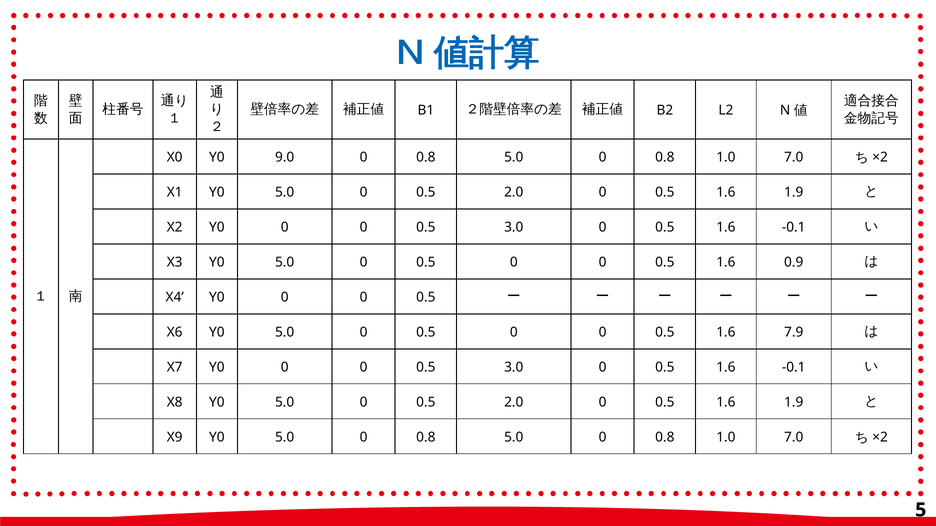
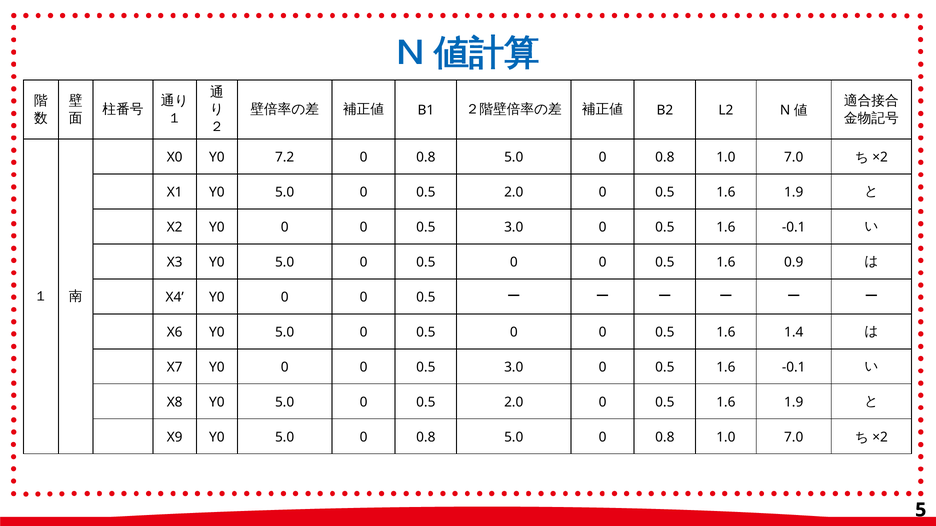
9.0: 9.0 -> 7.2 (285, 157)
7.9: 7.9 -> 1.4 (794, 332)
